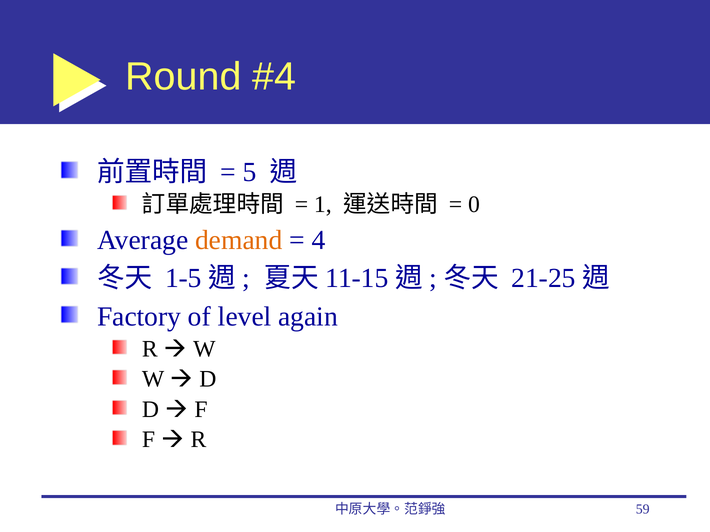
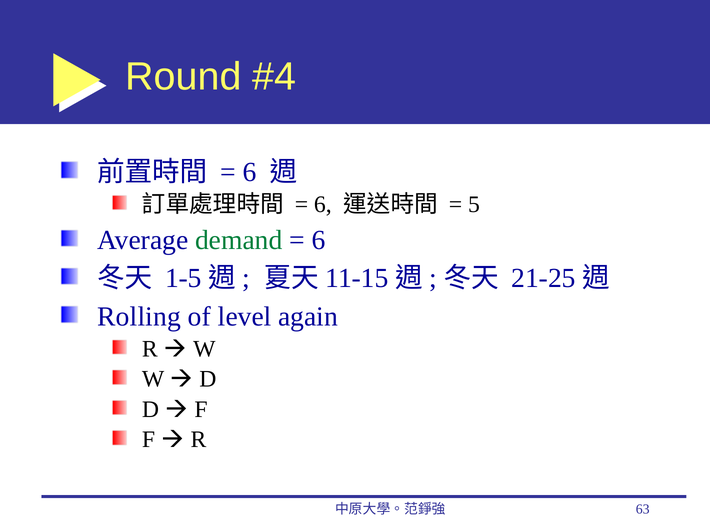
5: 5 -> 6 (249, 172)
1: 1 -> 6 (323, 205)
0: 0 -> 5 (474, 205)
demand colour: orange -> green (239, 241)
4: 4 -> 6 (319, 241)
Factory: Factory -> Rolling (139, 317)
59: 59 -> 63 (643, 510)
